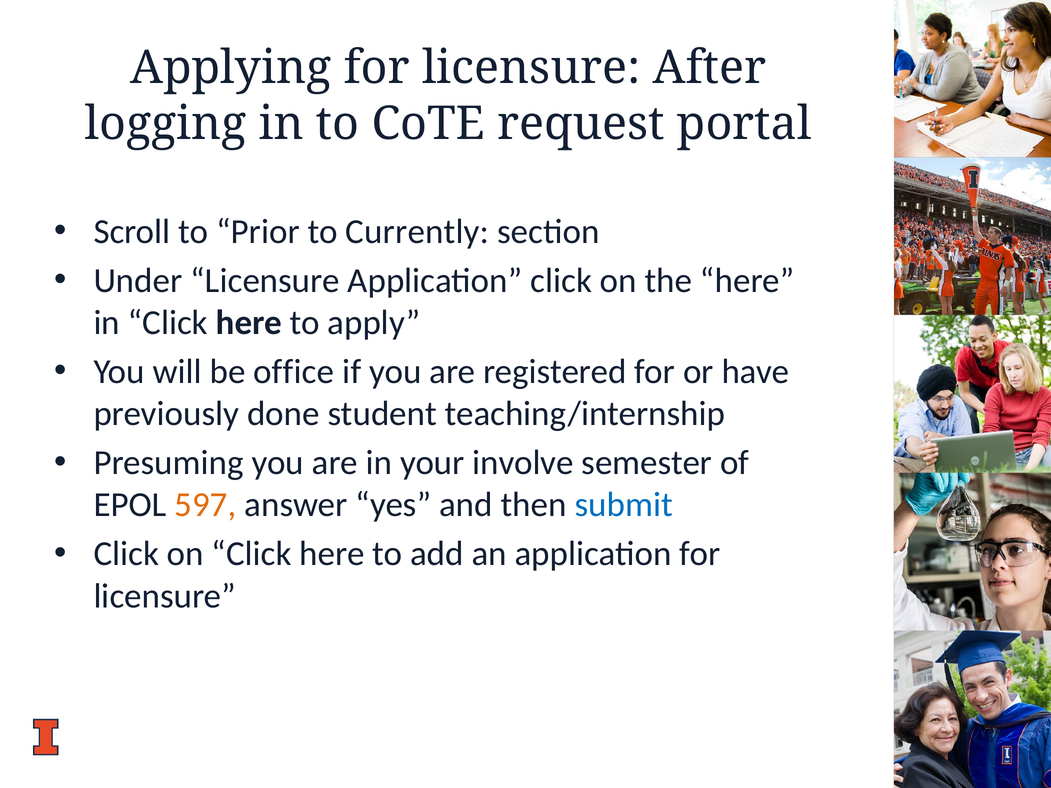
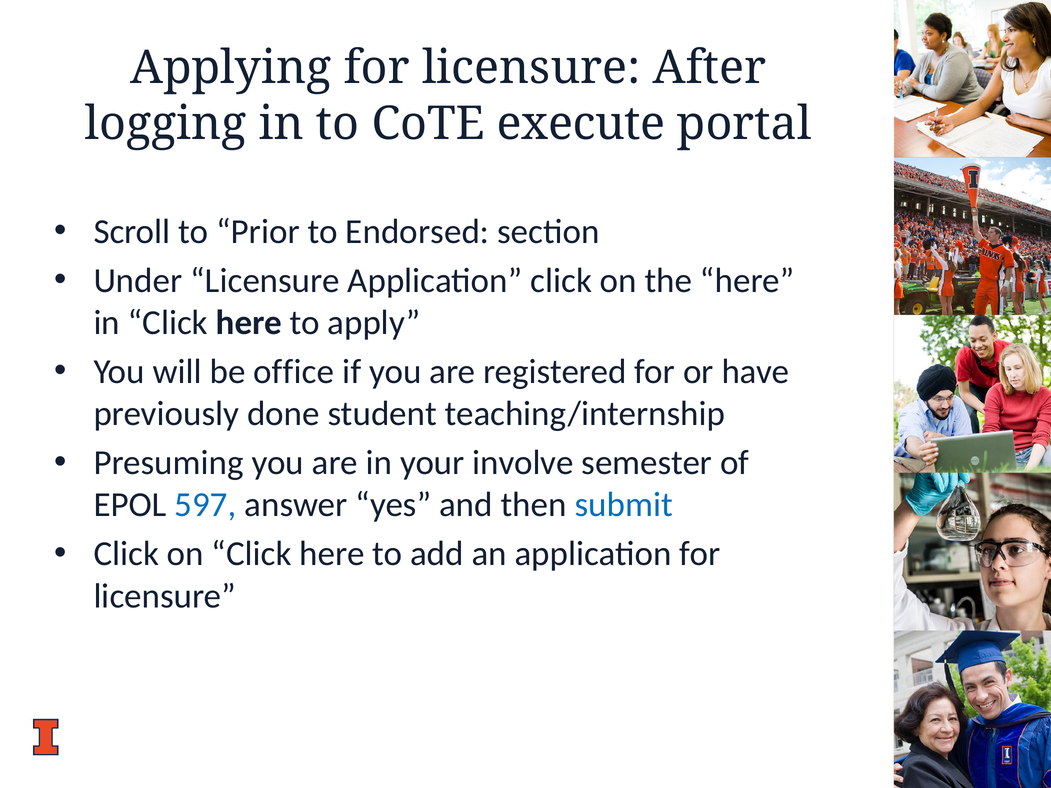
request: request -> execute (581, 124)
Currently: Currently -> Endorsed (417, 232)
597 colour: orange -> blue (205, 505)
